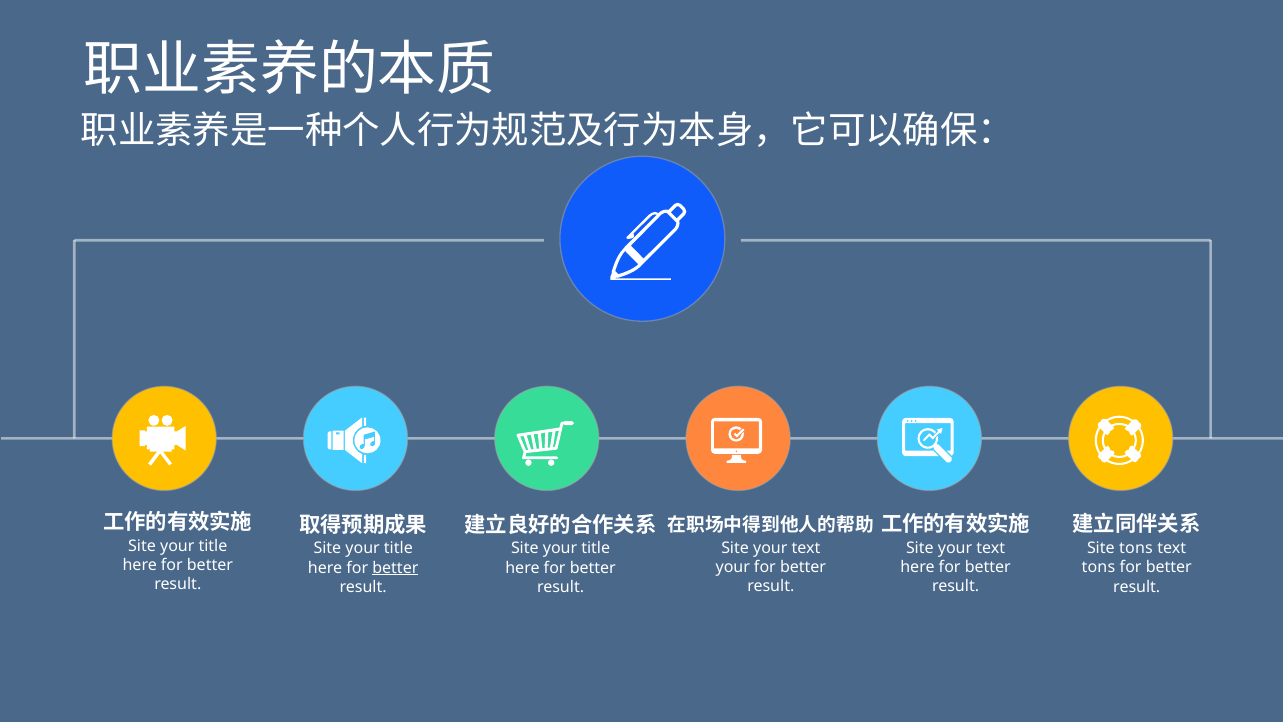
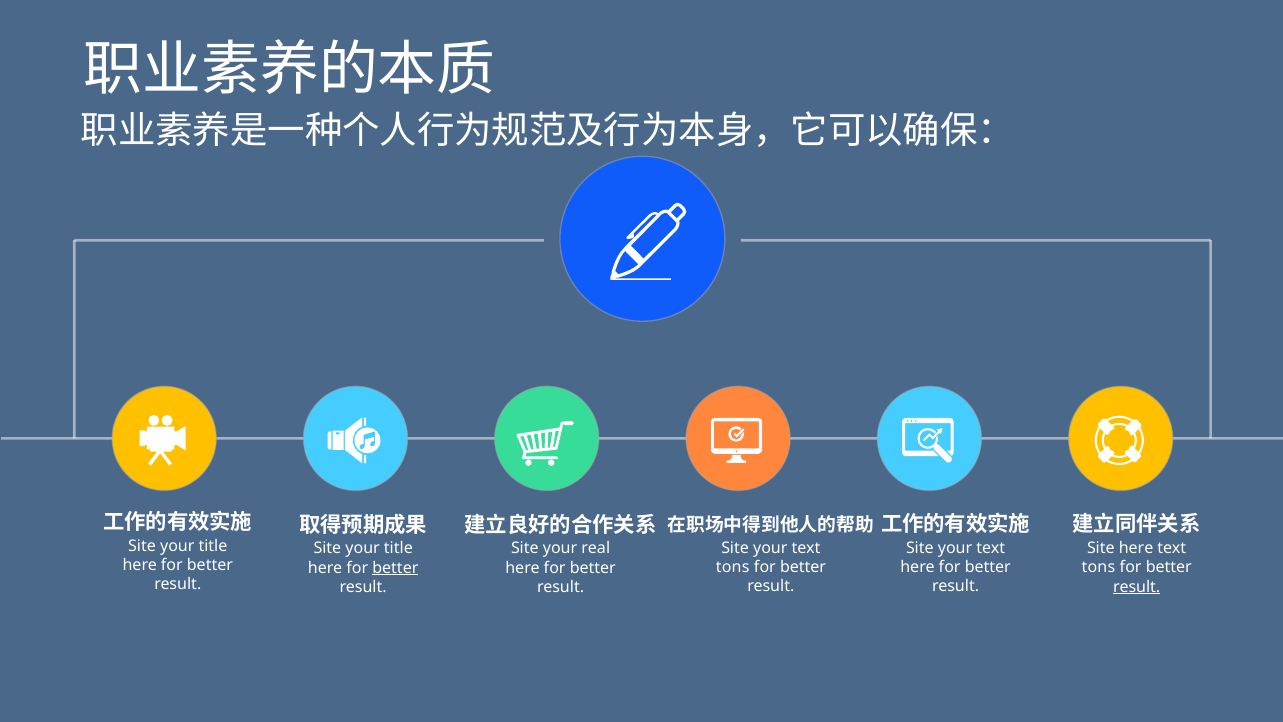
Site tons: tons -> here (1136, 548)
title: title -> real (596, 548)
your: your -> tons (733, 567)
result underline: none -> present (1137, 587)
